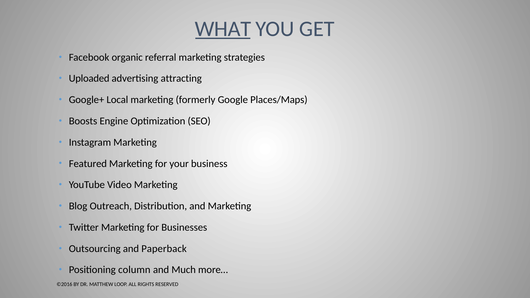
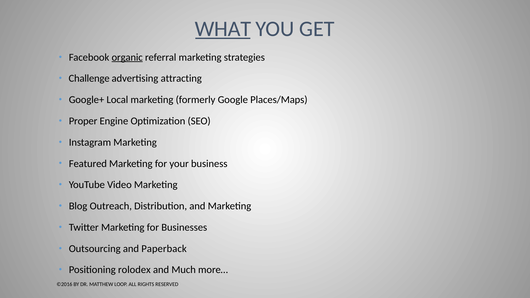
organic underline: none -> present (127, 57)
Uploaded: Uploaded -> Challenge (89, 79)
Boosts: Boosts -> Proper (83, 121)
column: column -> rolodex (134, 270)
